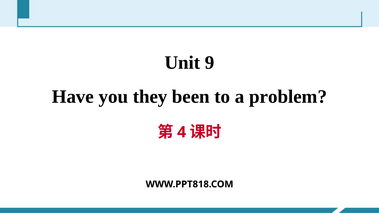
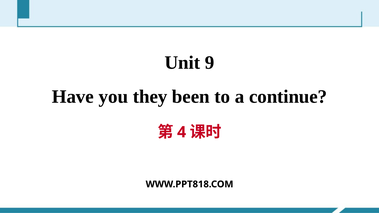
problem: problem -> continue (288, 97)
